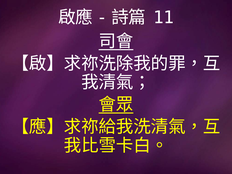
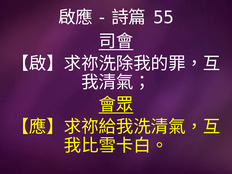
11: 11 -> 55 (164, 17)
